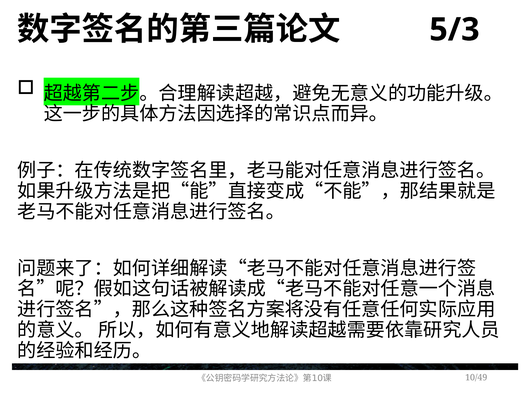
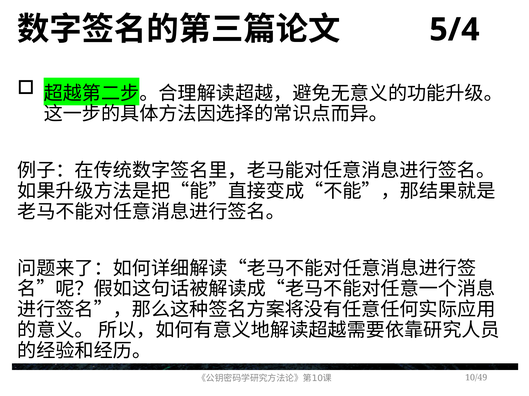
5/3: 5/3 -> 5/4 (454, 30)
